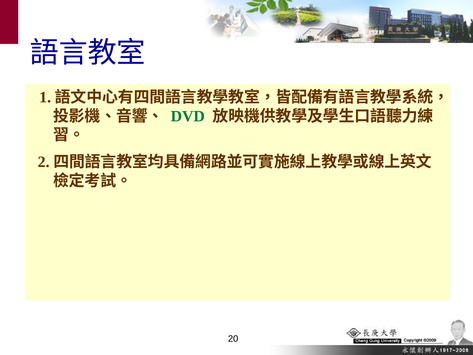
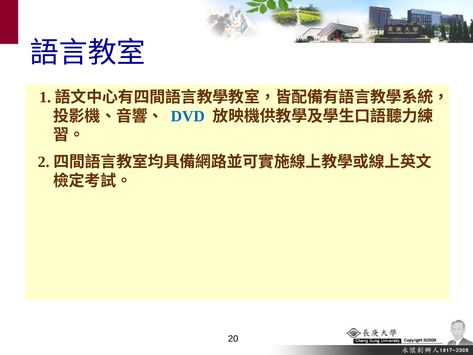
DVD colour: green -> blue (188, 116)
